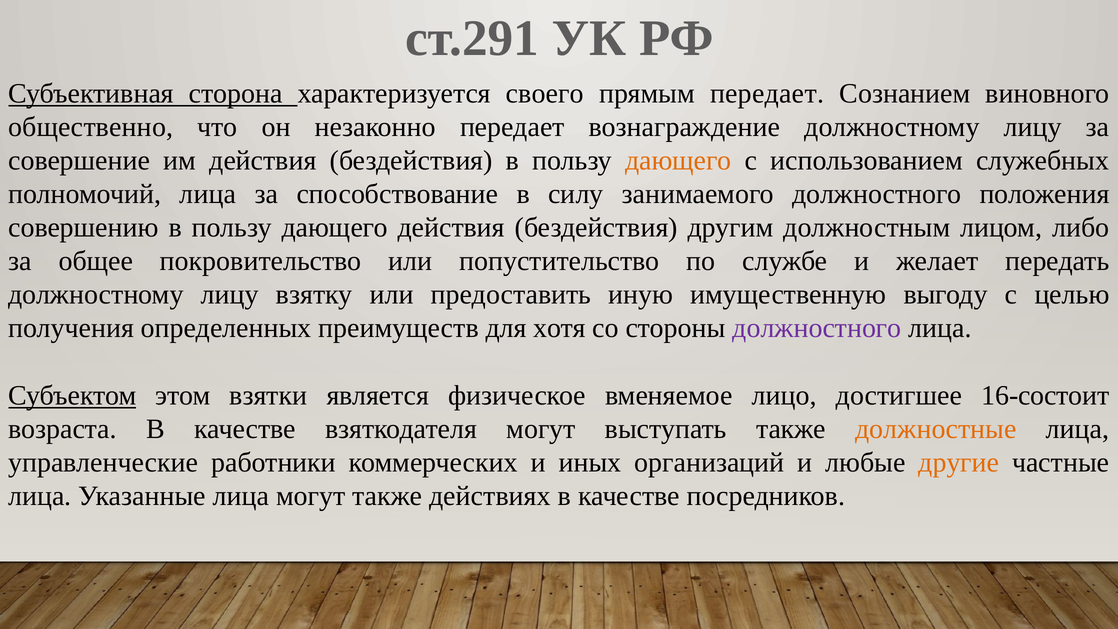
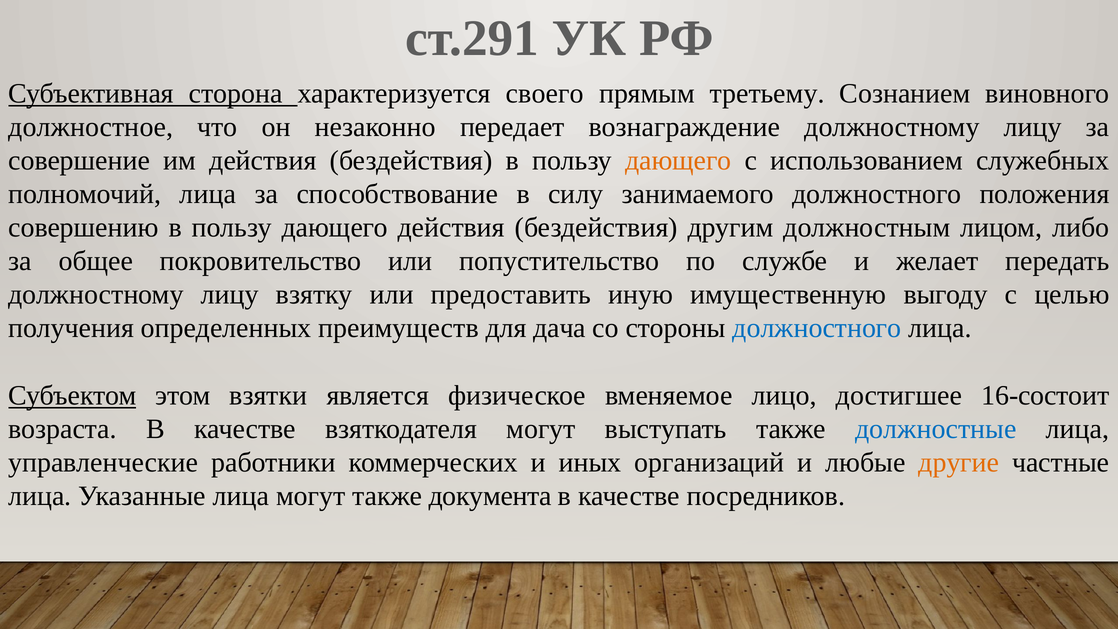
прямым передает: передает -> третьему (767, 93)
общественно: общественно -> должностное (91, 127)
хотя: хотя -> дача (560, 328)
должностного colour: purple -> blue (817, 328)
должностные colour: orange -> blue (936, 429)
действиях: действиях -> документа (490, 496)
